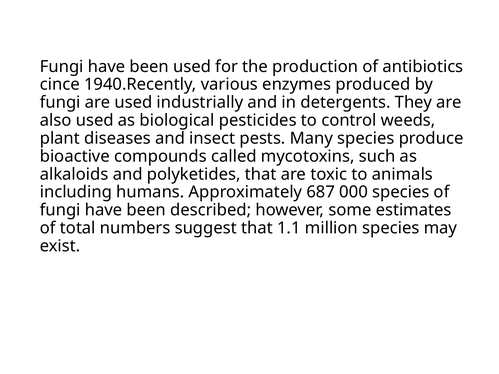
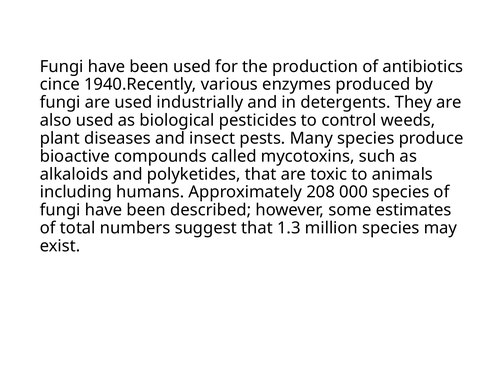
687: 687 -> 208 (321, 192)
1.1: 1.1 -> 1.3 (289, 228)
